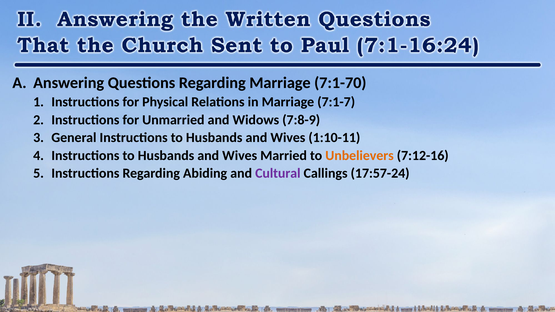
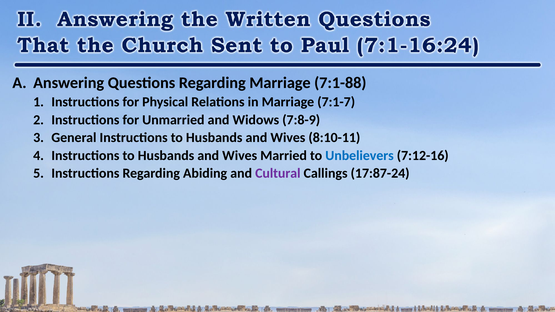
7:1-70: 7:1-70 -> 7:1-88 (340, 83)
1:10-11: 1:10-11 -> 8:10-11 (334, 138)
Unbelievers colour: orange -> blue (360, 156)
17:57-24: 17:57-24 -> 17:87-24 (380, 173)
